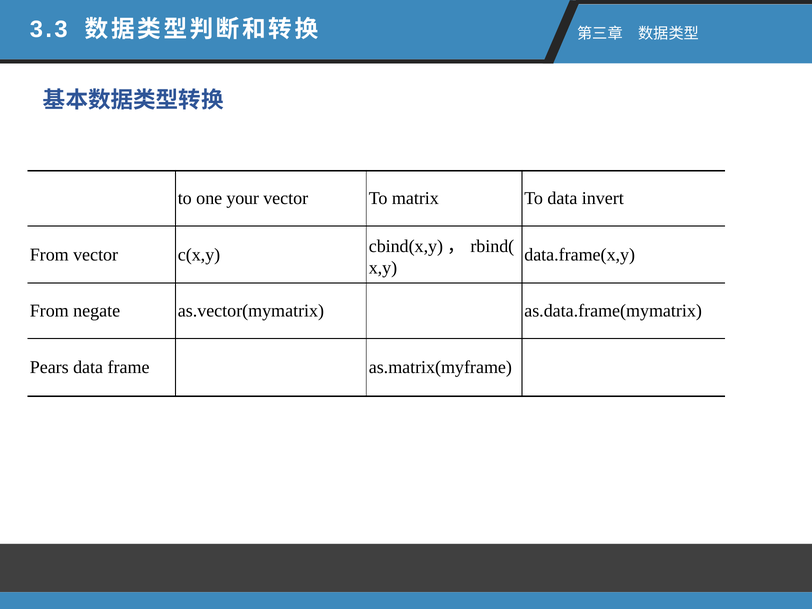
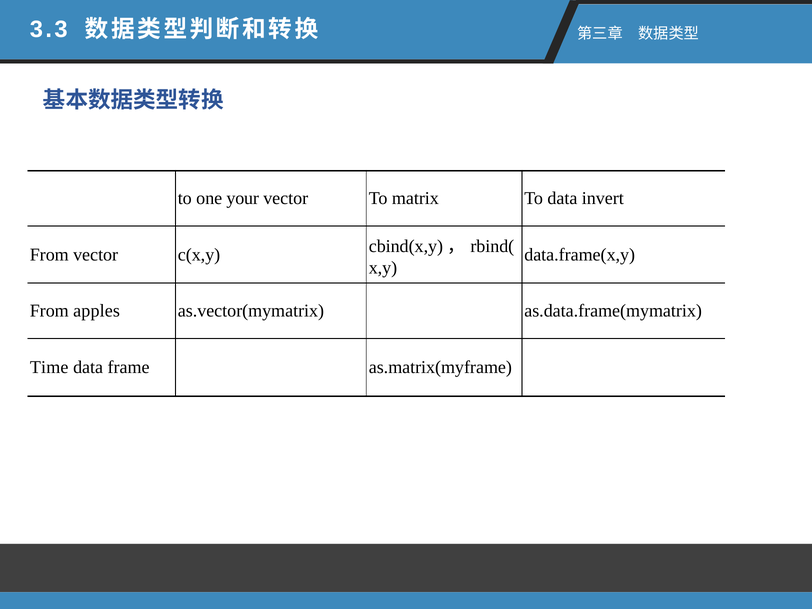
negate: negate -> apples (97, 311)
Pears: Pears -> Time (49, 368)
